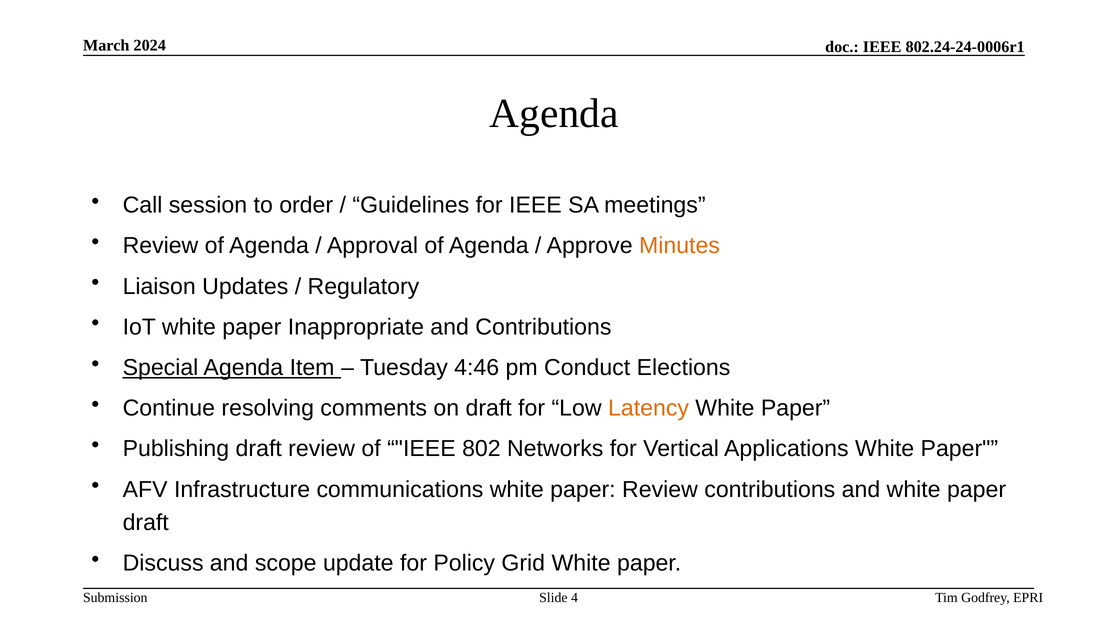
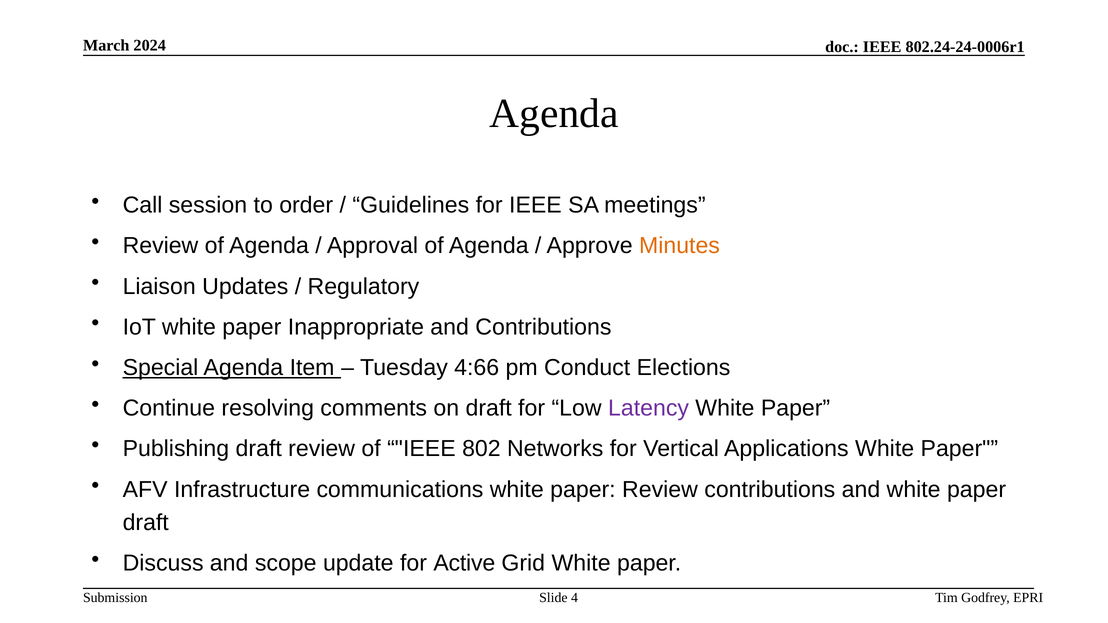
4:46: 4:46 -> 4:66 (477, 368)
Latency colour: orange -> purple (649, 408)
Policy: Policy -> Active (464, 564)
